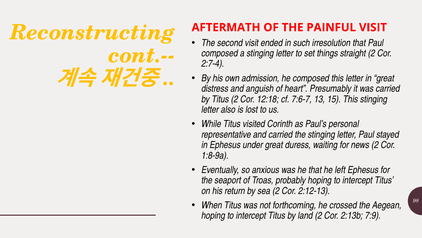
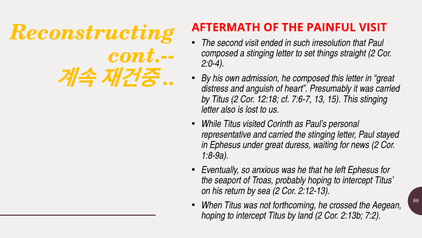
2:7-4: 2:7-4 -> 2:0-4 (213, 64)
7:9: 7:9 -> 7:2 (373, 215)
